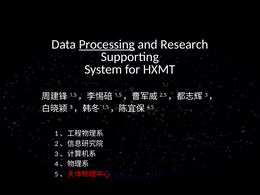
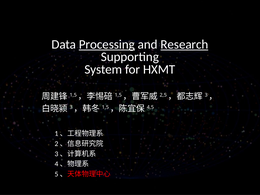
Research underline: none -> present (184, 44)
